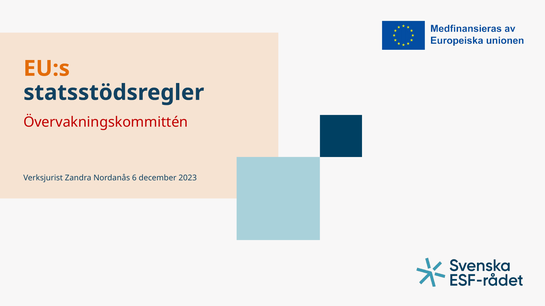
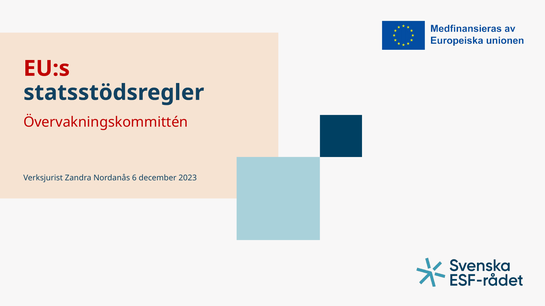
EU:s colour: orange -> red (47, 69)
